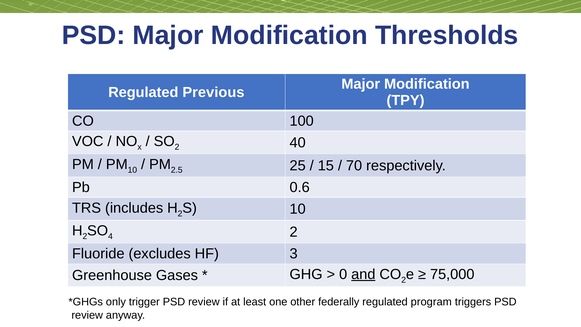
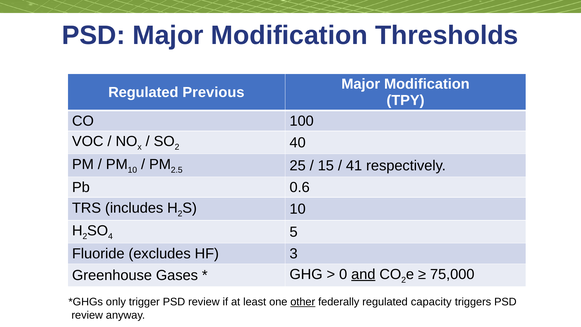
70: 70 -> 41 (354, 166)
2: 2 -> 5 (294, 232)
other underline: none -> present (303, 302)
program: program -> capacity (431, 302)
